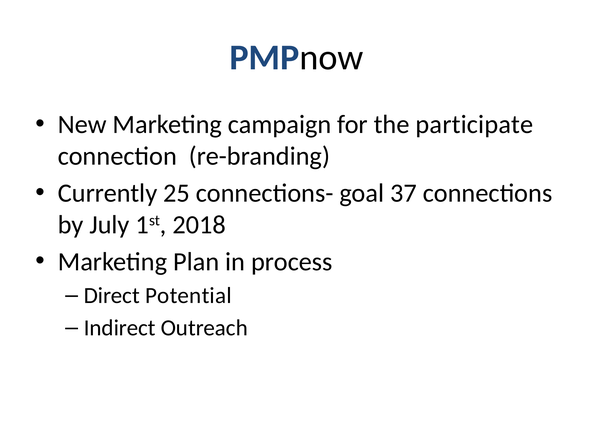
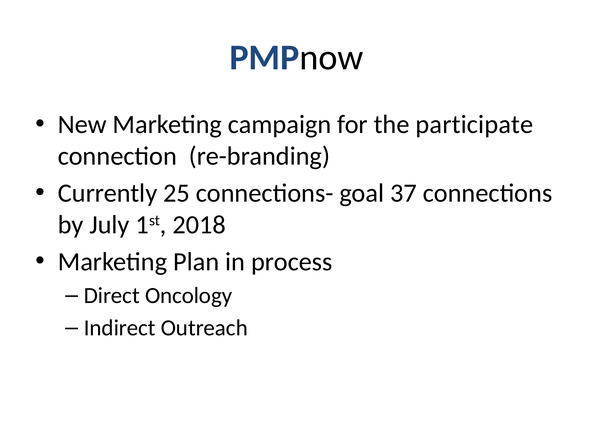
Potential: Potential -> Oncology (189, 296)
